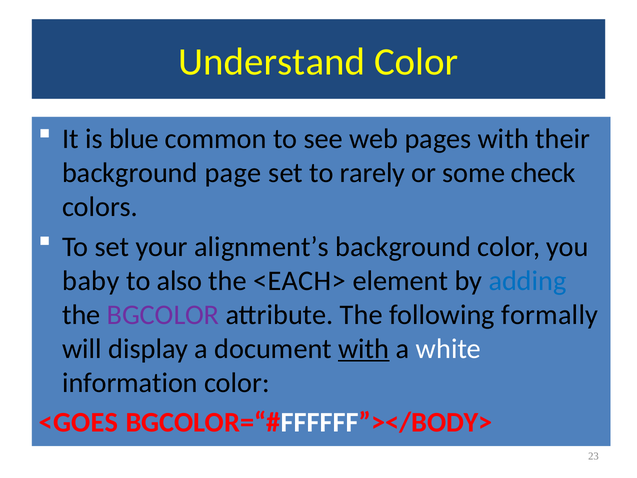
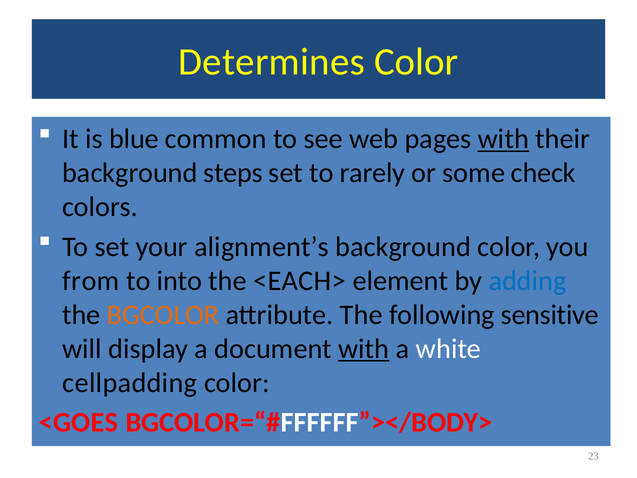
Understand: Understand -> Determines (272, 62)
with underline: none -> present (503, 139)
page: page -> steps (233, 173)
baby: baby -> from (91, 281)
also: also -> into (180, 281)
BGCOLOR colour: purple -> orange (163, 315)
formally: formally -> sensitive (550, 315)
information: information -> cellpadding (130, 382)
